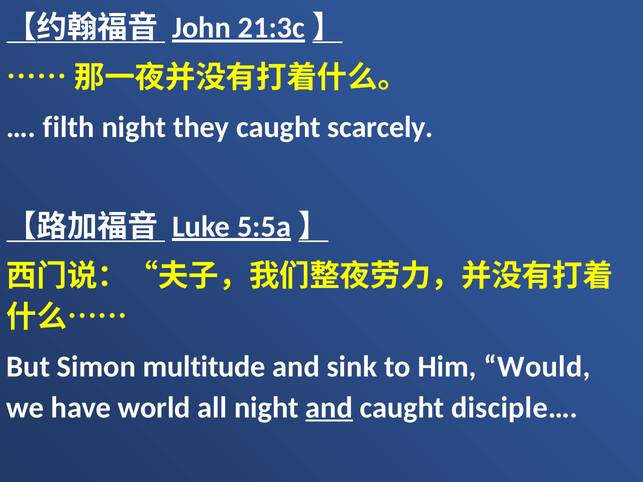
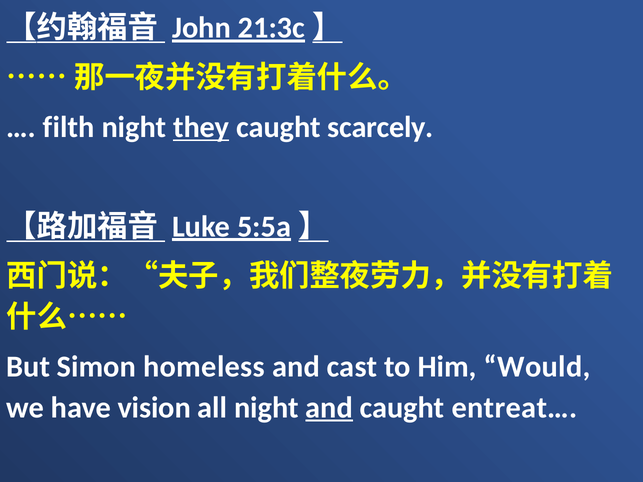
they underline: none -> present (201, 127)
multitude: multitude -> homeless (204, 367)
sink: sink -> cast (352, 367)
world: world -> vision (154, 408)
disciple…: disciple… -> entreat… (515, 408)
